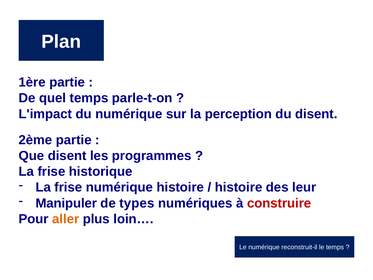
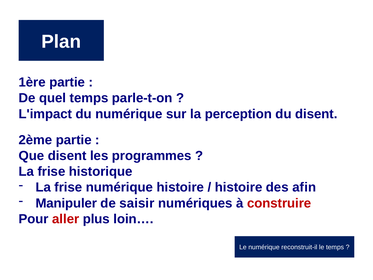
leur: leur -> afin (304, 187)
types: types -> saisir (137, 203)
aller colour: orange -> red (66, 219)
